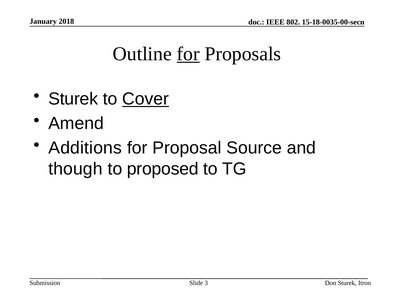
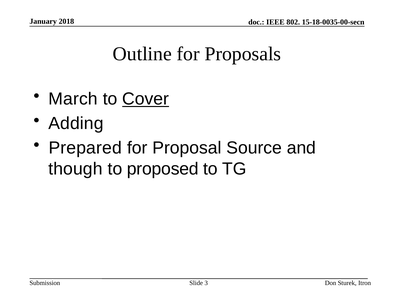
for underline: present -> none (188, 54)
Sturek: Sturek -> March (73, 99)
Amend: Amend -> Adding (76, 124)
Additions: Additions -> Prepared (85, 148)
